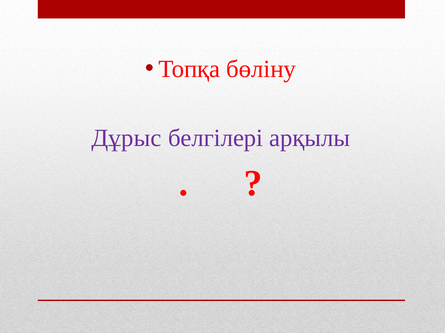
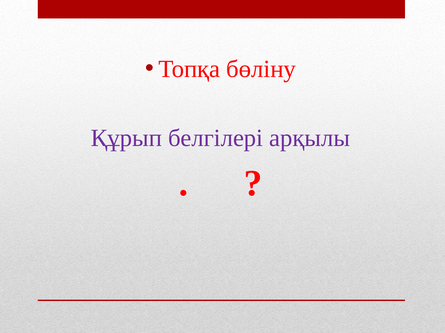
Дұрыс: Дұрыс -> Құрып (127, 138)
